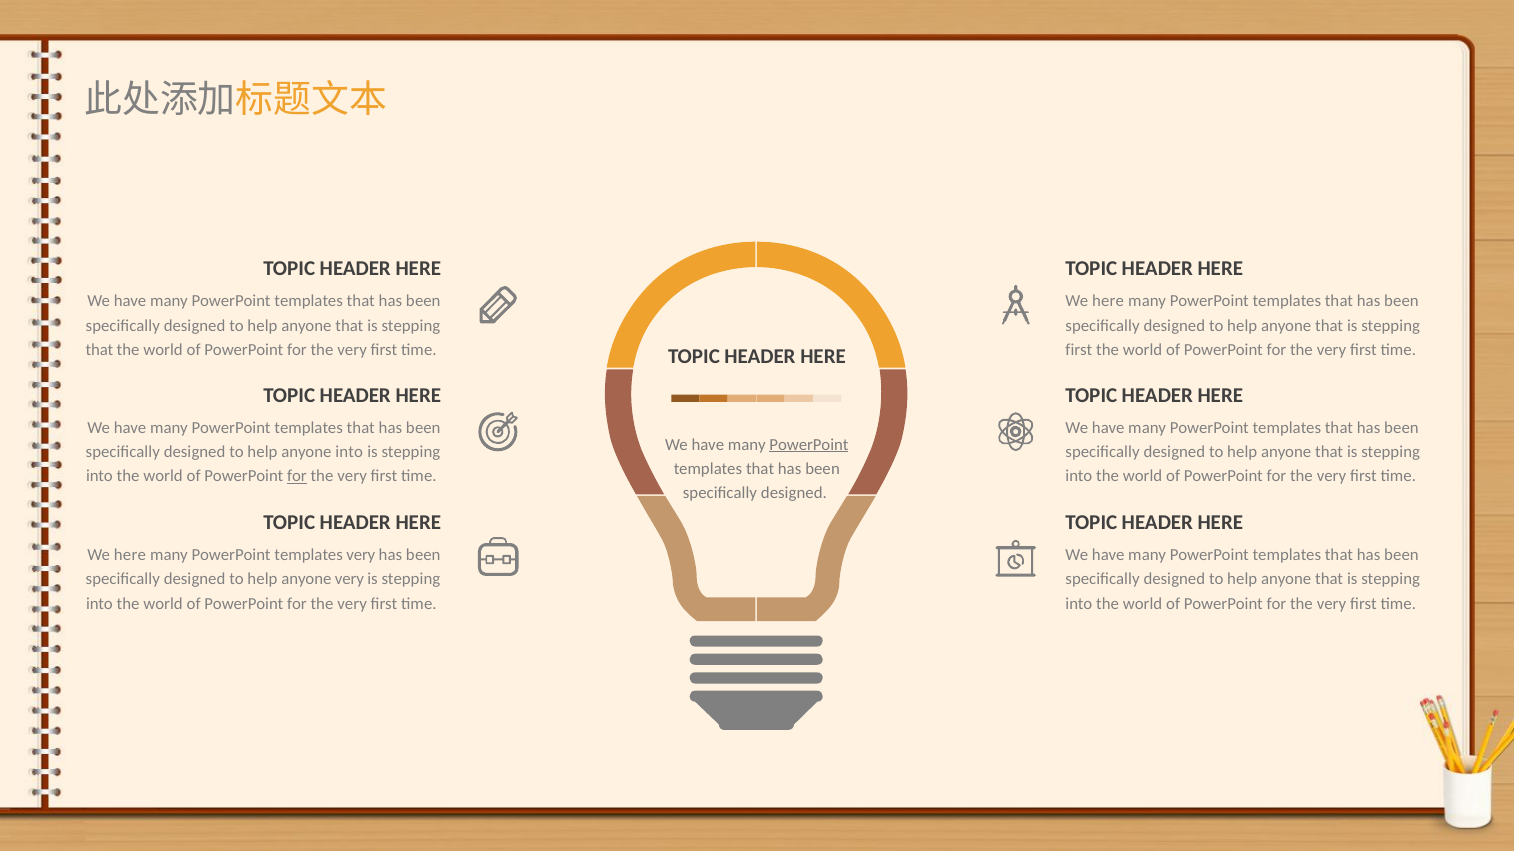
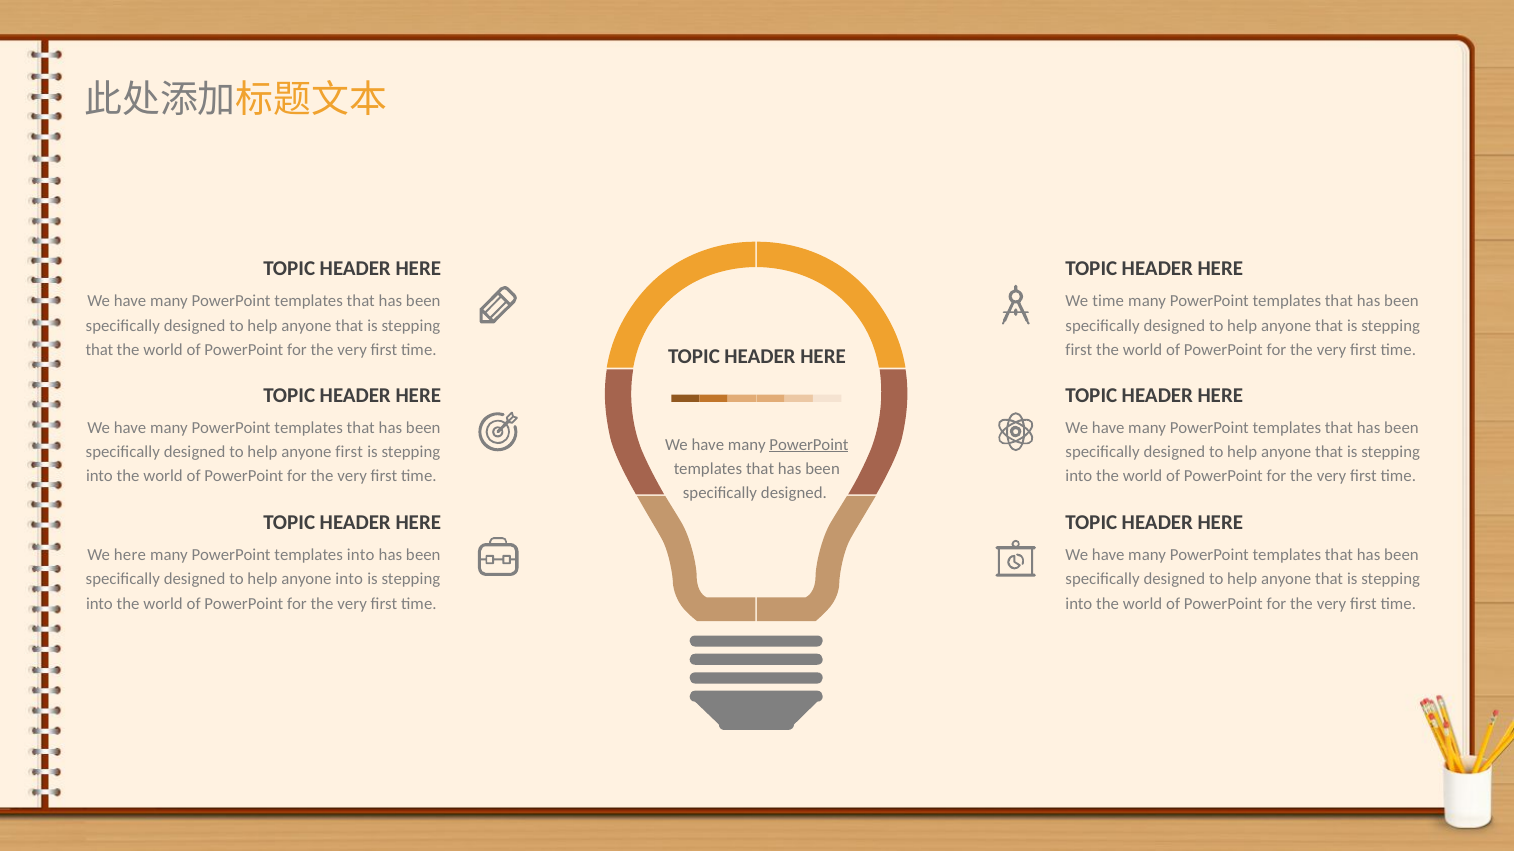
here: here -> time (1108, 302)
anyone into: into -> first (349, 453)
for underline: present -> none (297, 477)
templates very: very -> into (361, 556)
anyone very: very -> into (349, 580)
